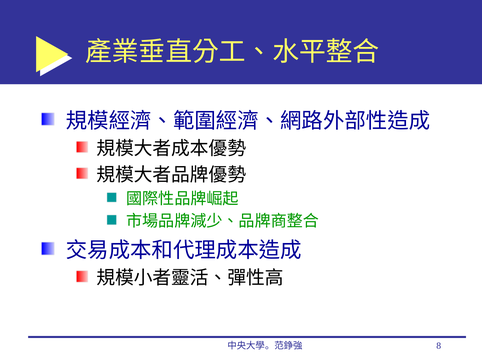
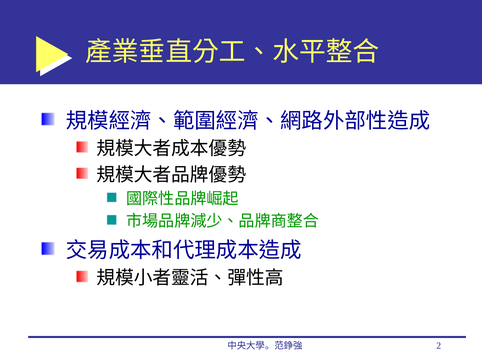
8: 8 -> 2 (439, 346)
